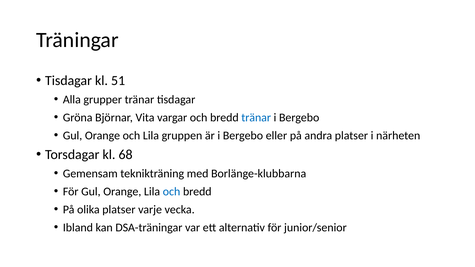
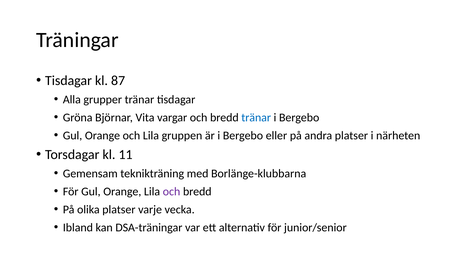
51: 51 -> 87 (118, 80)
68: 68 -> 11 (126, 155)
och colour: blue -> purple (172, 192)
